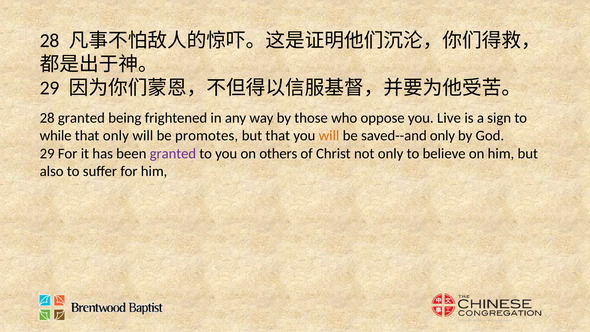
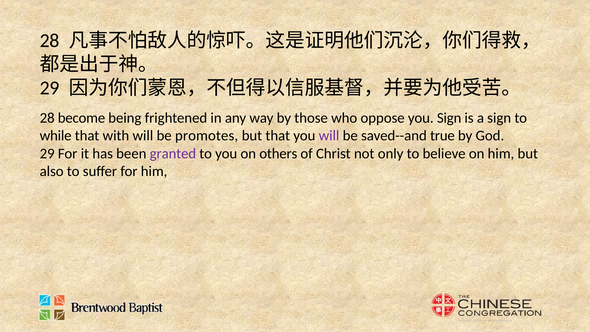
28 granted: granted -> become (81, 118)
you Live: Live -> Sign (449, 118)
that only: only -> with (116, 136)
will colour: orange -> purple (329, 136)
saved--and only: only -> true (442, 136)
